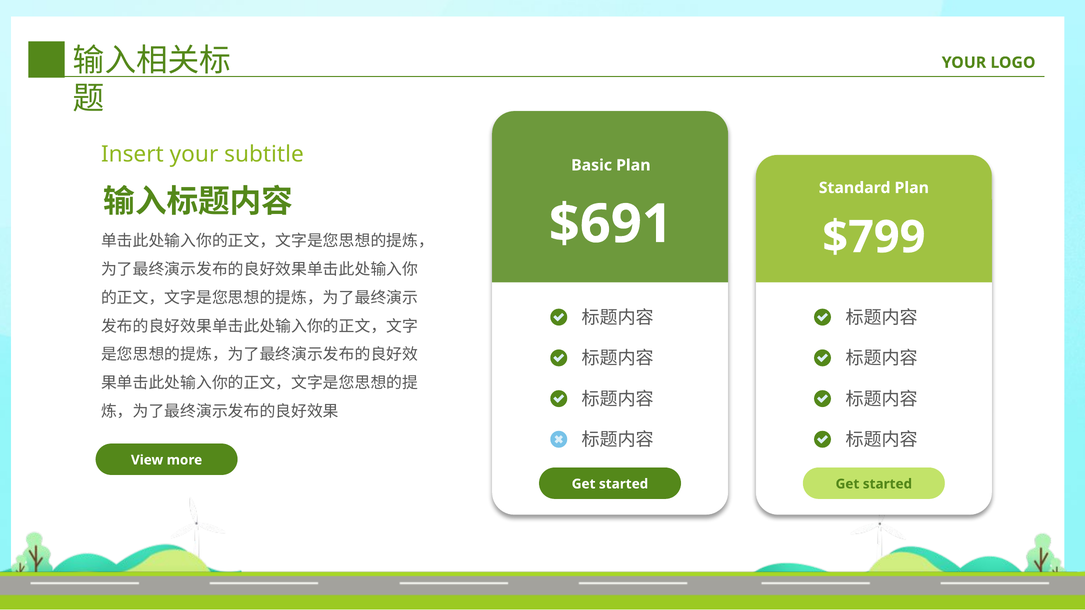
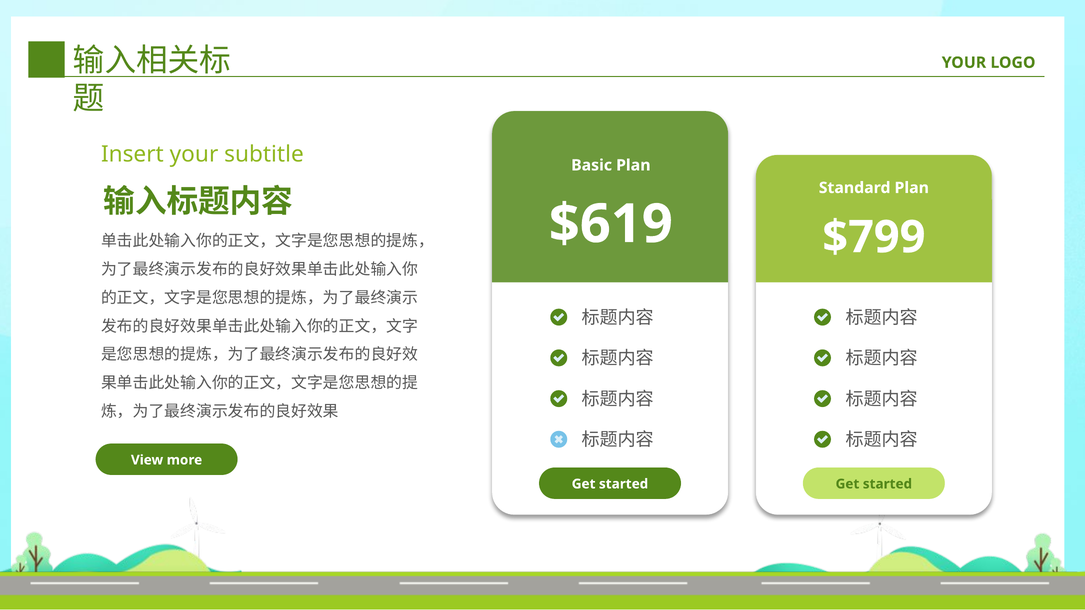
$691: $691 -> $619 (611, 224)
